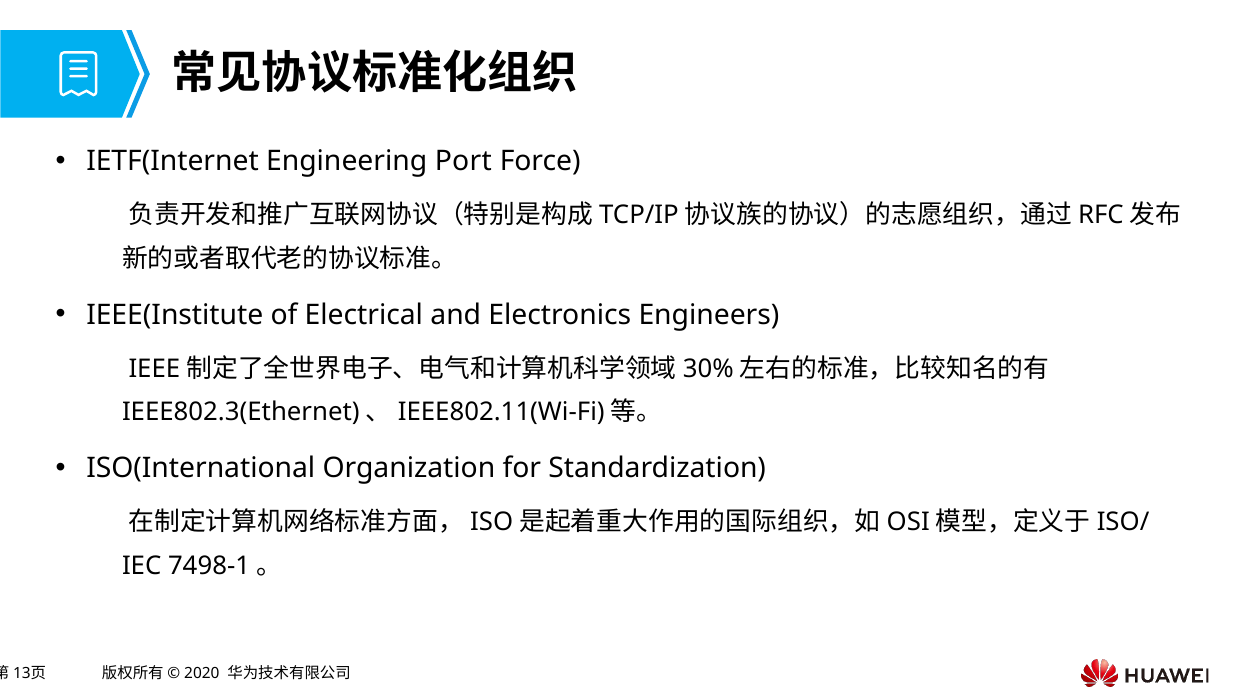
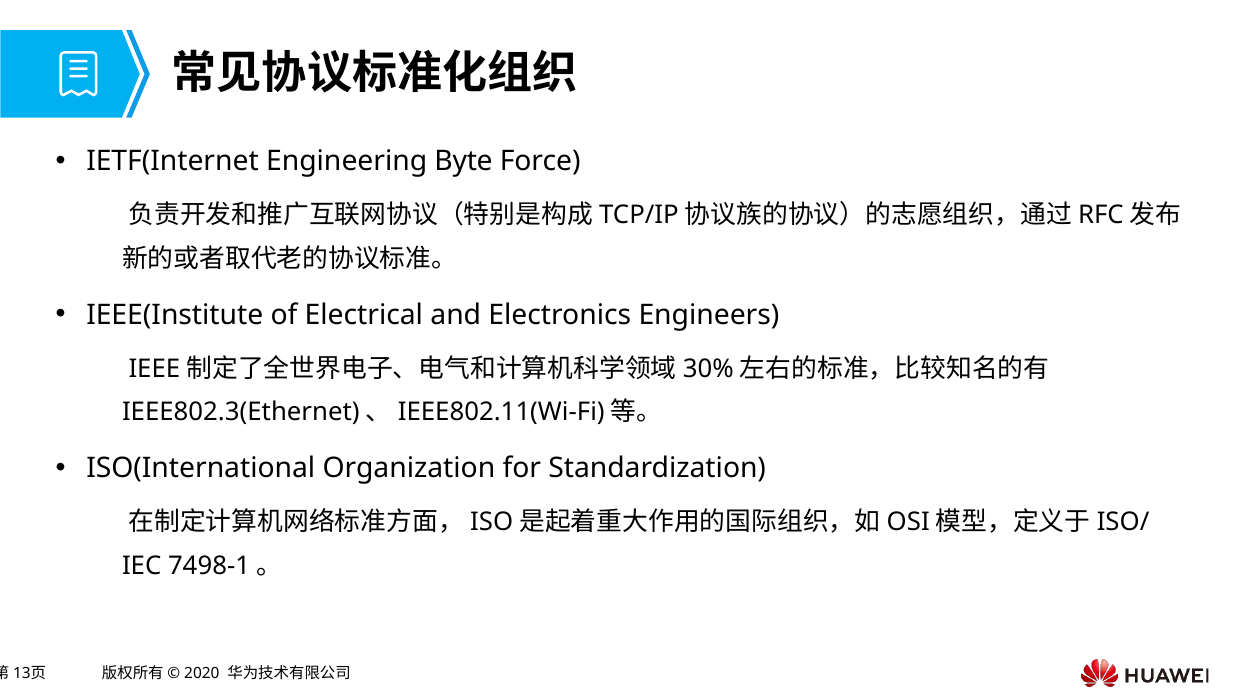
Port: Port -> Byte (464, 162)
